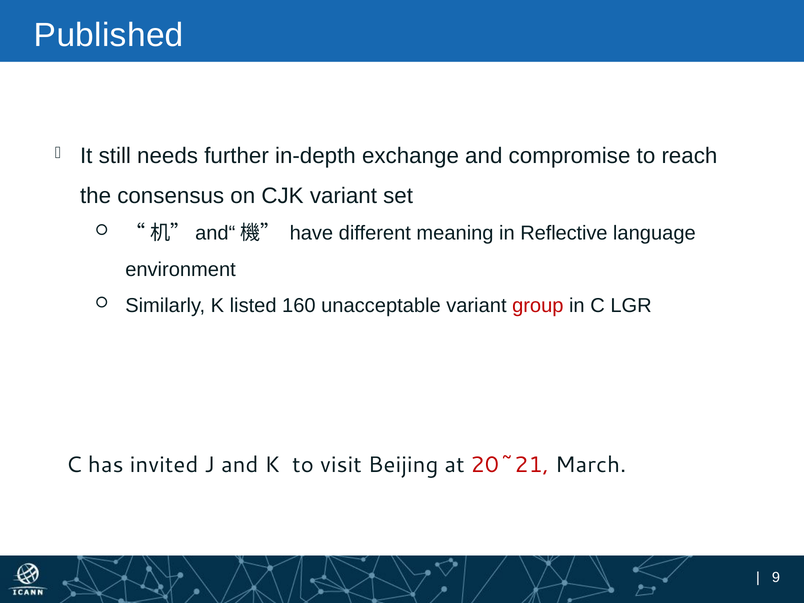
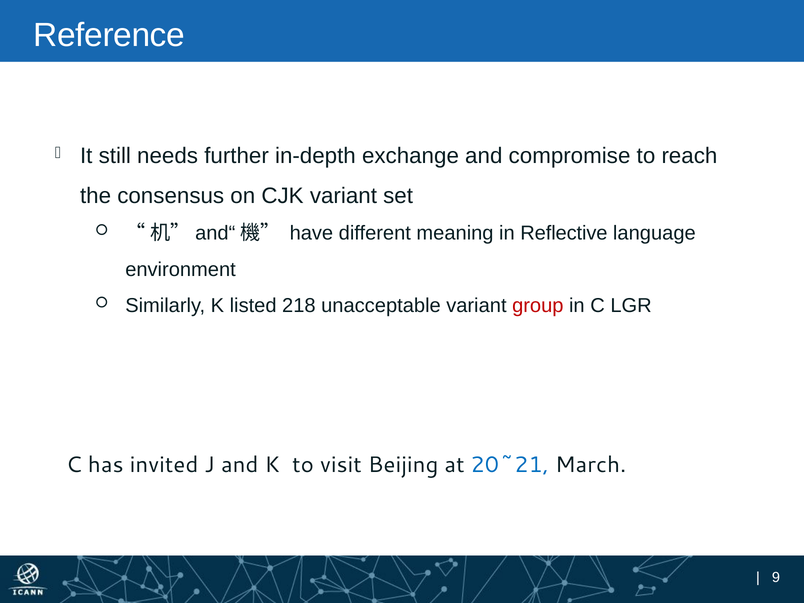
Published: Published -> Reference (109, 35)
160: 160 -> 218 (299, 306)
20~21 colour: red -> blue (510, 465)
